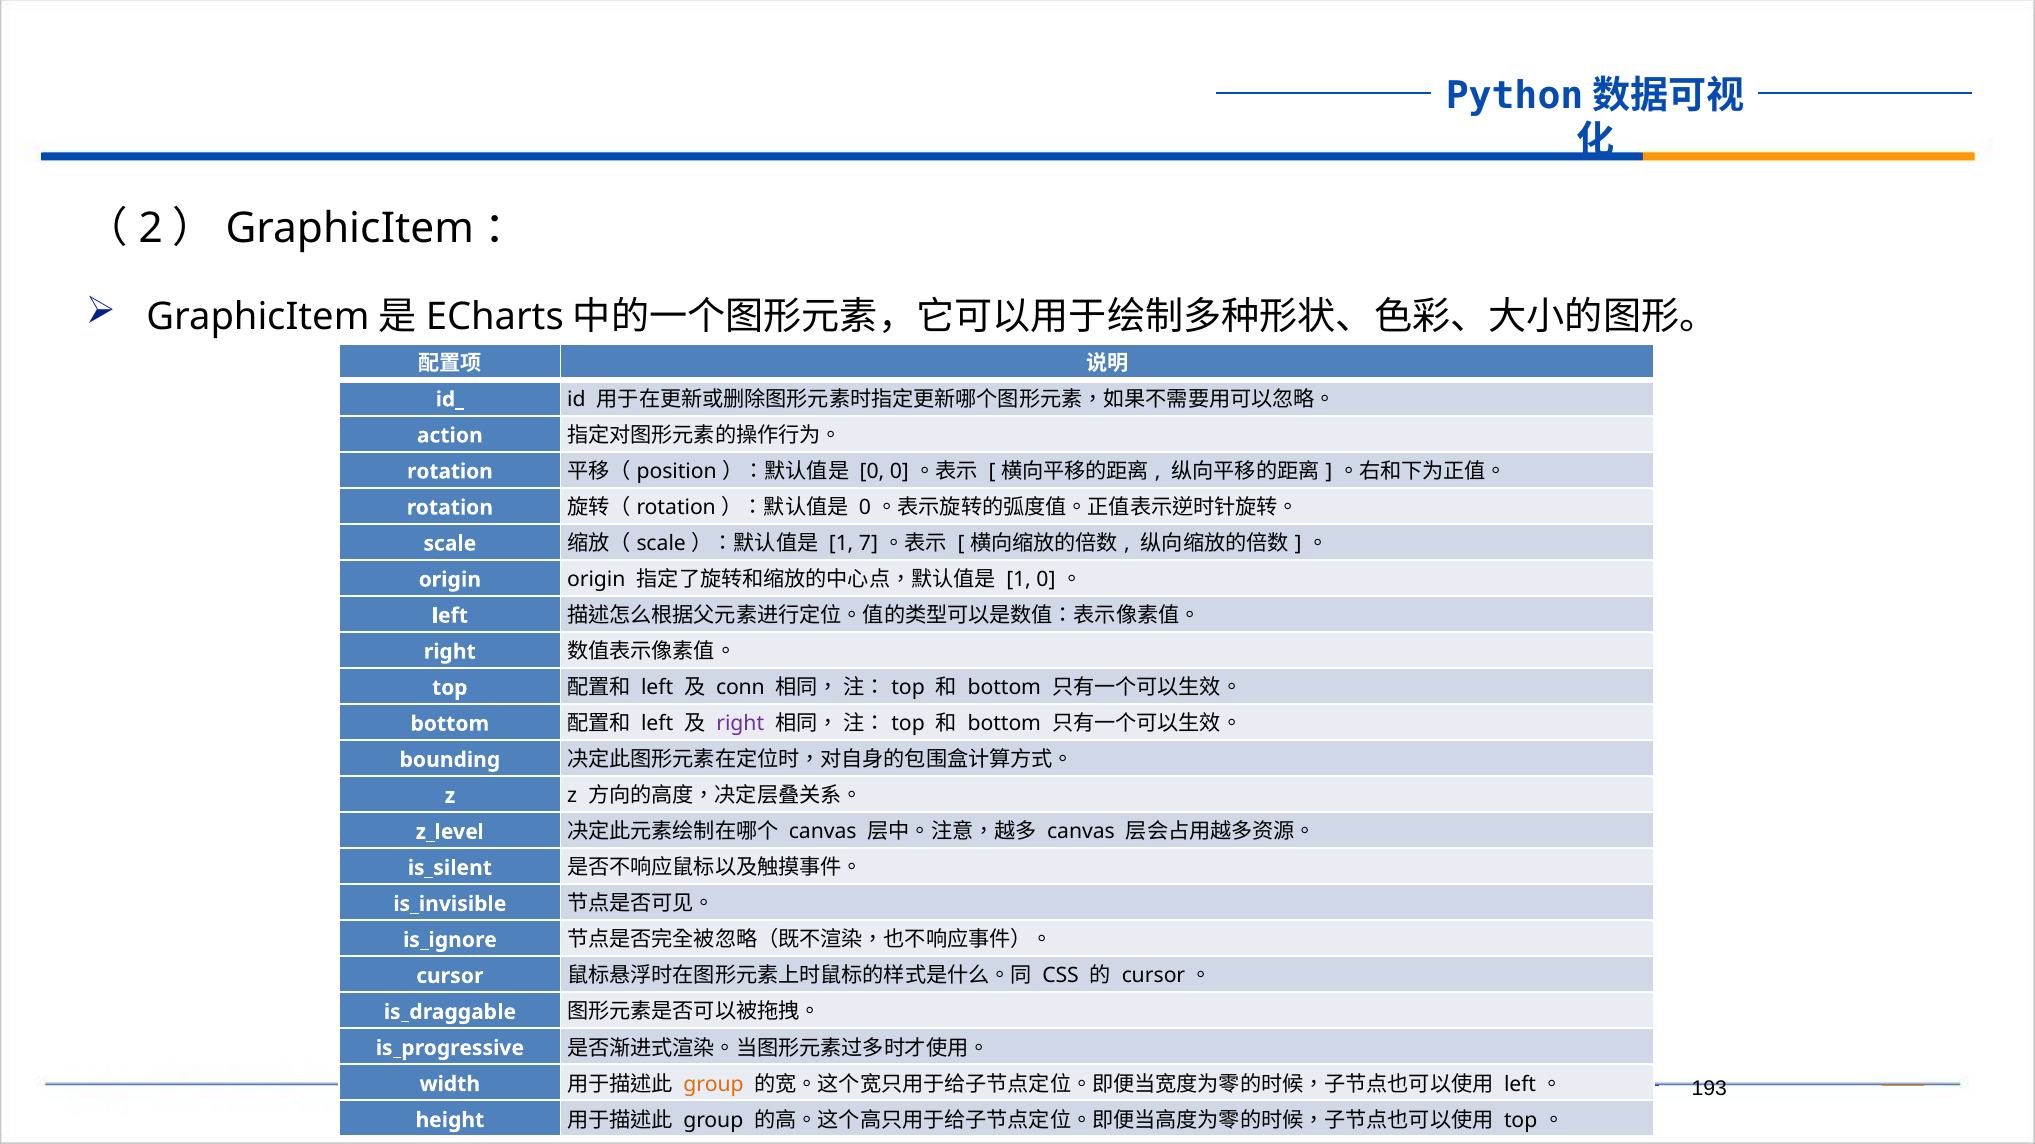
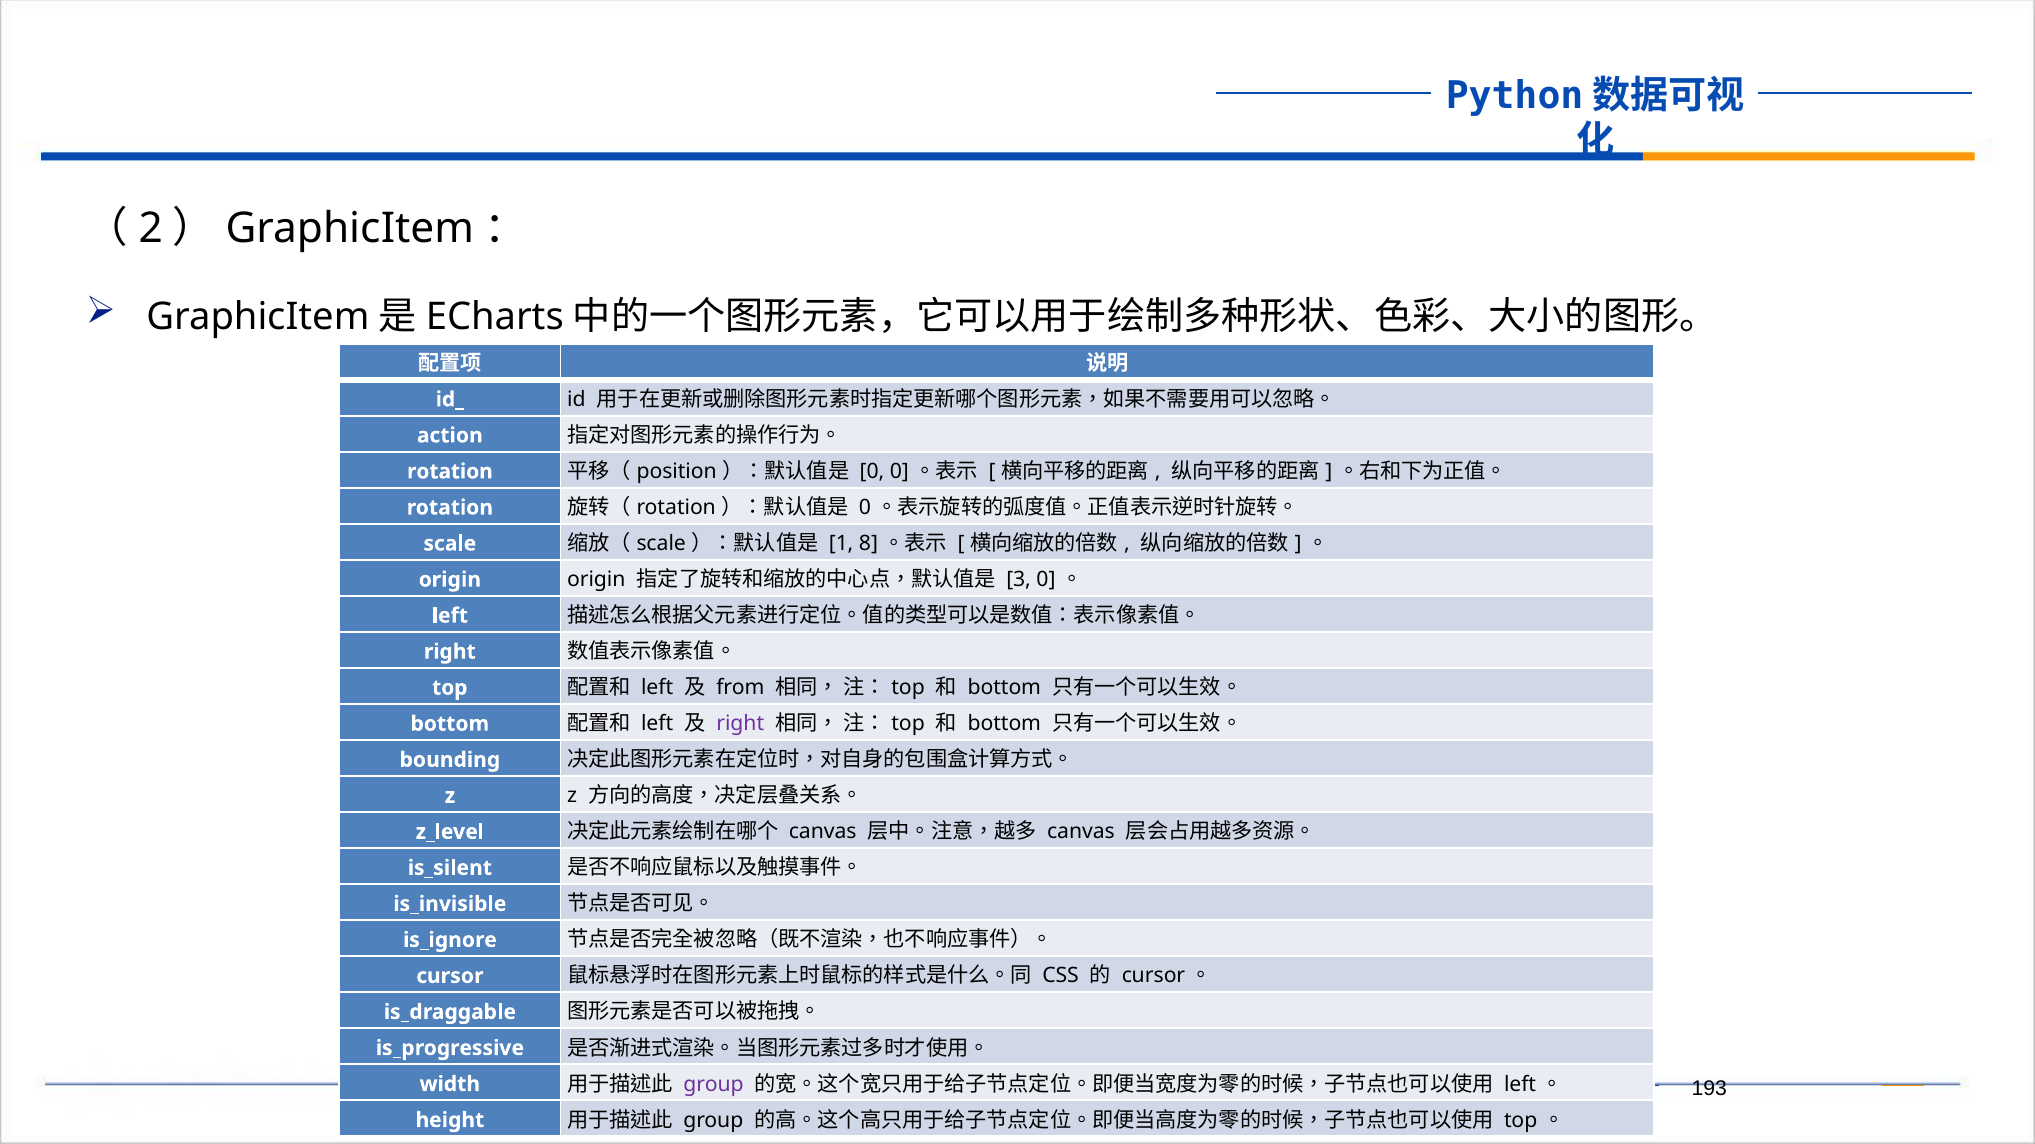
7: 7 -> 8 (869, 544)
1: 1 -> 3 (1019, 580)
conn: conn -> from (740, 688)
group colour: orange -> purple (714, 1085)
